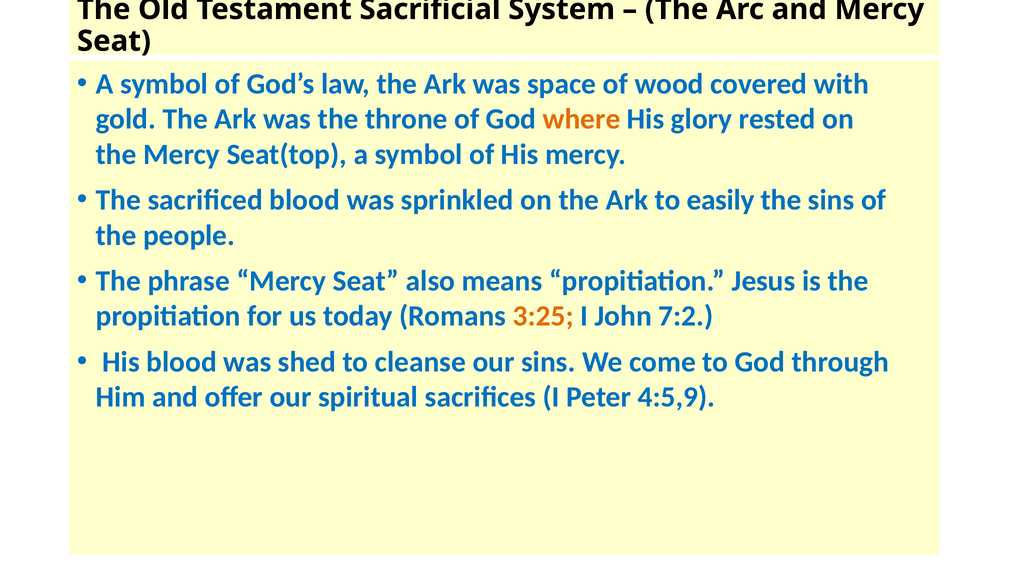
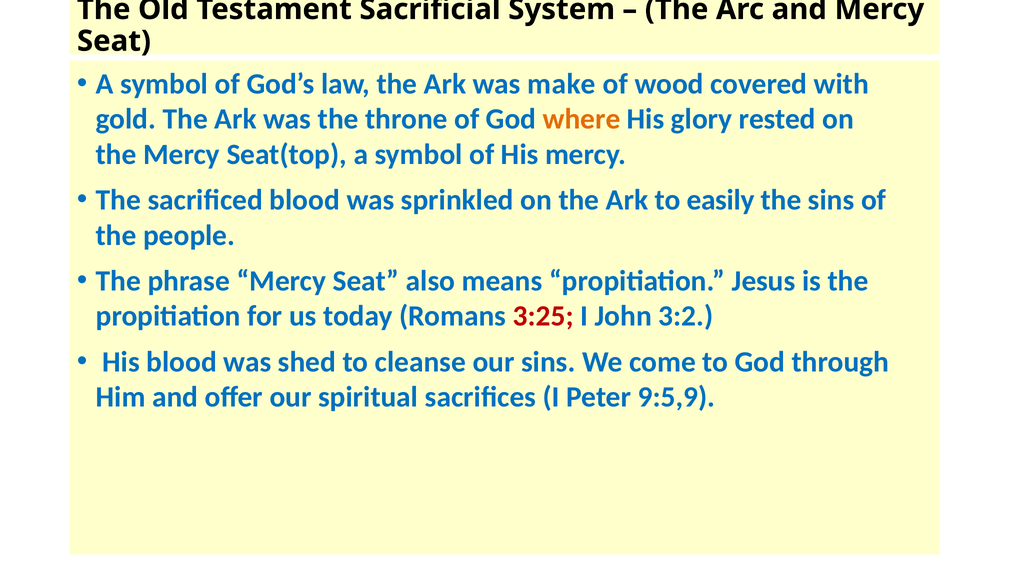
space: space -> make (562, 84)
3:25 colour: orange -> red (543, 317)
7:2: 7:2 -> 3:2 (686, 317)
4:5,9: 4:5,9 -> 9:5,9 (676, 398)
